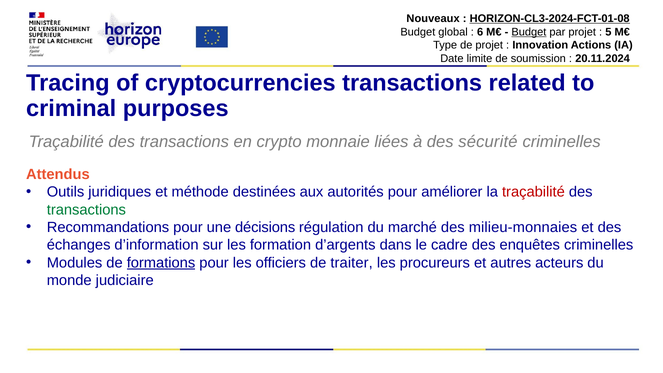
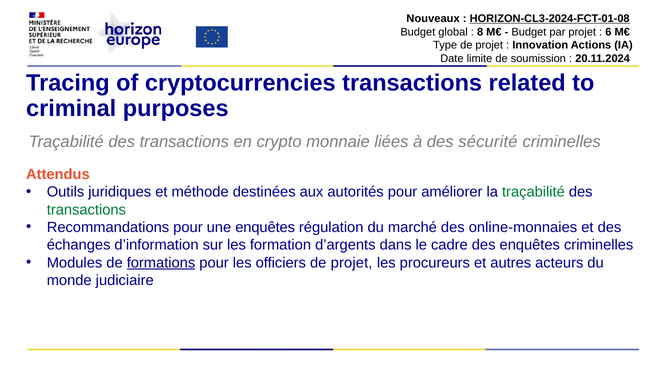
6: 6 -> 8 (480, 32)
Budget underline: present -> none (529, 32)
5: 5 -> 6 (608, 32)
traçabilité colour: red -> green (533, 192)
une décisions: décisions -> enquêtes (265, 227)
milieu-monnaies: milieu-monnaies -> online-monnaies (523, 227)
officiers de traiter: traiter -> projet (352, 263)
